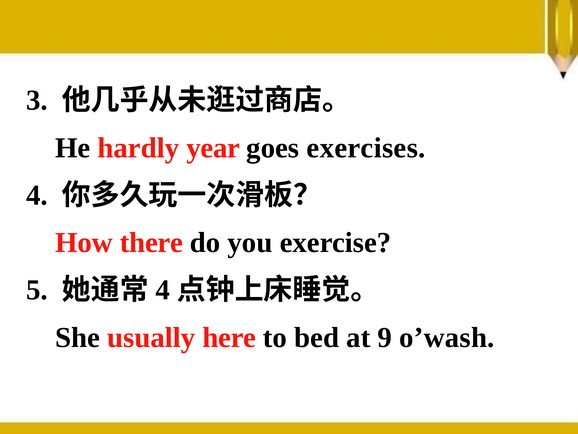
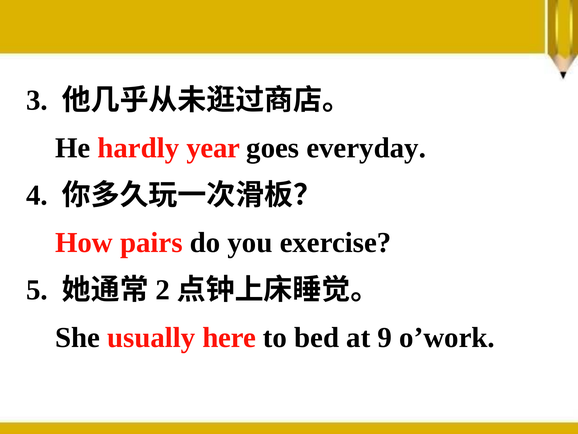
exercises: exercises -> everyday (366, 148)
there: there -> pairs (151, 242)
4: 4 -> 2 (163, 290)
o’wash: o’wash -> o’work (447, 337)
